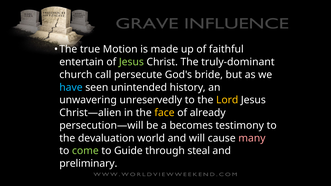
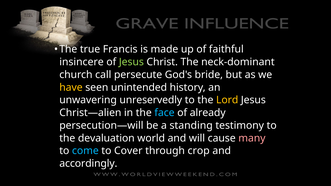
Motion: Motion -> Francis (120, 49)
entertain: entertain -> insincere (81, 62)
truly-dominant: truly-dominant -> neck-dominant (238, 62)
have colour: light blue -> yellow (71, 87)
face colour: yellow -> light blue (164, 113)
becomes: becomes -> standing (191, 126)
come colour: light green -> light blue (85, 151)
Guide: Guide -> Cover (128, 151)
steal: steal -> crop (199, 151)
preliminary: preliminary -> accordingly (88, 164)
